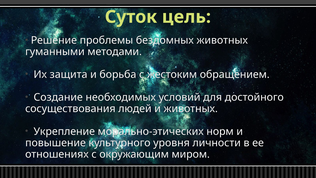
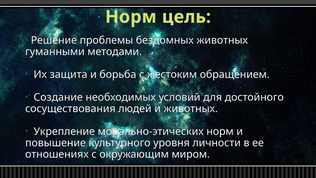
Суток: Суток -> Норм (131, 17)
